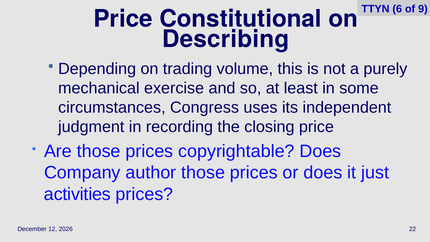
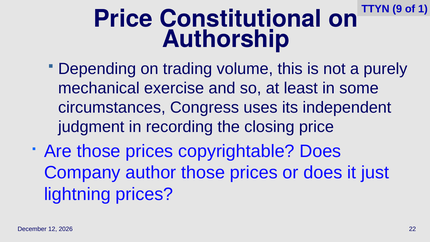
6: 6 -> 9 (397, 9)
9: 9 -> 1 (423, 9)
Describing: Describing -> Authorship (226, 39)
activities: activities -> lightning (77, 194)
